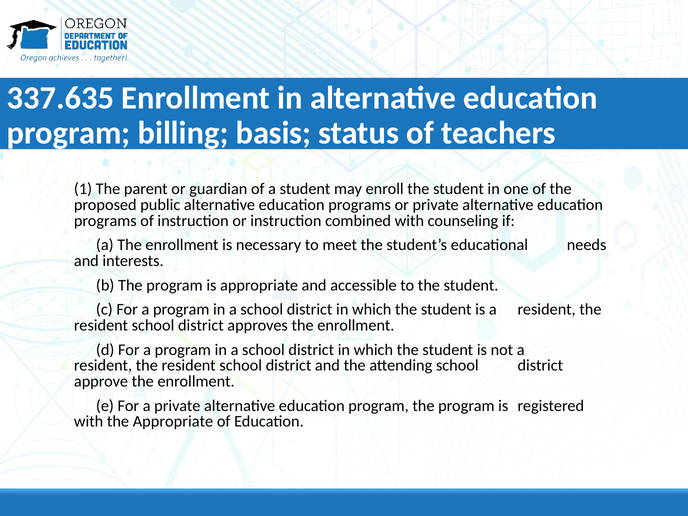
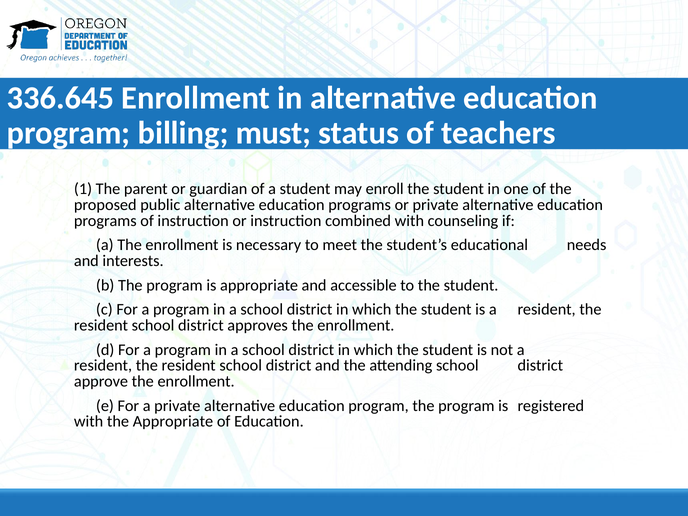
337.635: 337.635 -> 336.645 (60, 98)
basis: basis -> must (274, 133)
